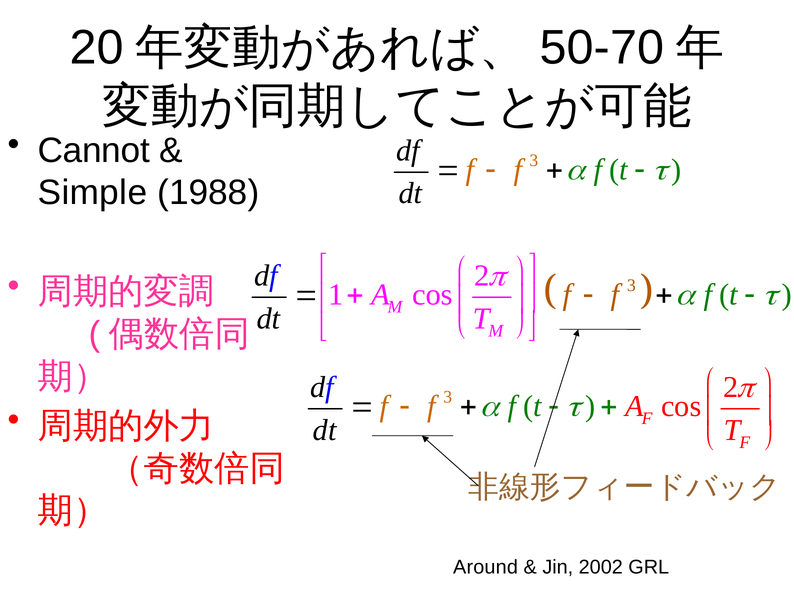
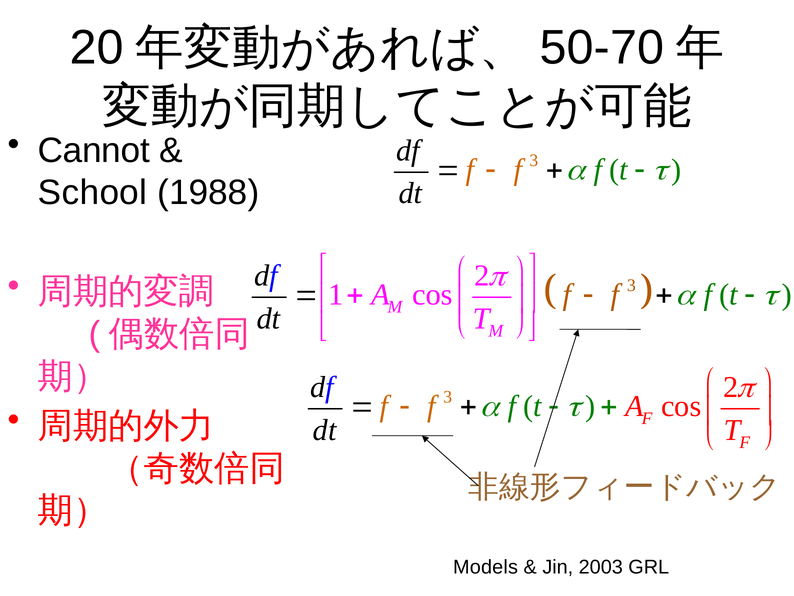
Simple: Simple -> School (92, 193)
Around: Around -> Models (486, 567)
2002: 2002 -> 2003 (601, 567)
